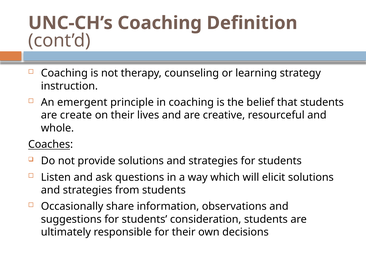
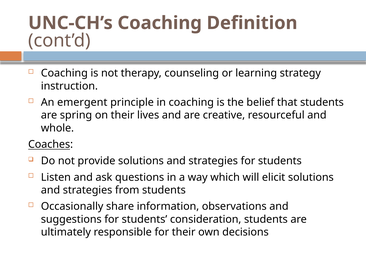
create: create -> spring (76, 115)
